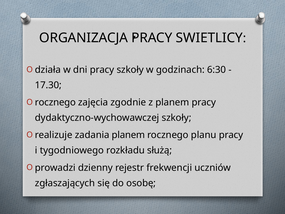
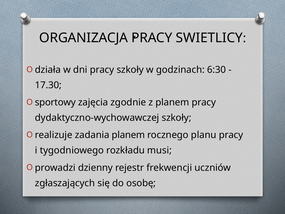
rocznego: rocznego -> sportowy (55, 102)
służą: służą -> musi (159, 150)
